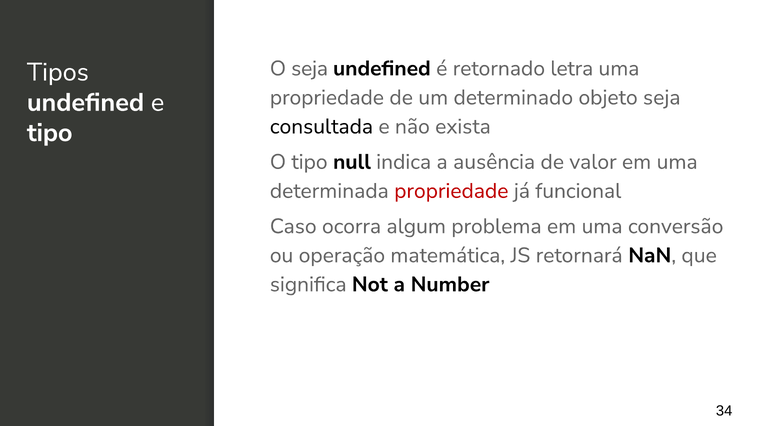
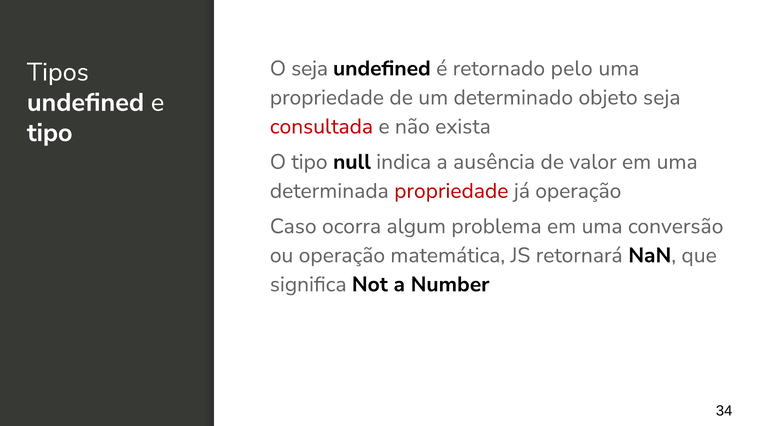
letra: letra -> pelo (572, 68)
consultada colour: black -> red (321, 126)
já funcional: funcional -> operação (578, 191)
